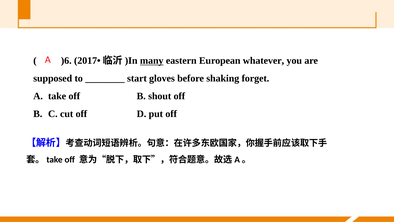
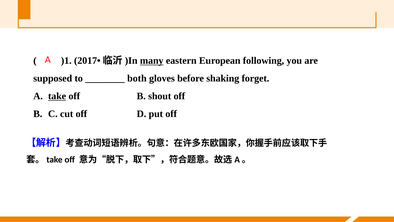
)6: )6 -> )1 (66, 61)
whatever: whatever -> following (264, 61)
start: start -> both (137, 78)
take underline: none -> present (57, 96)
